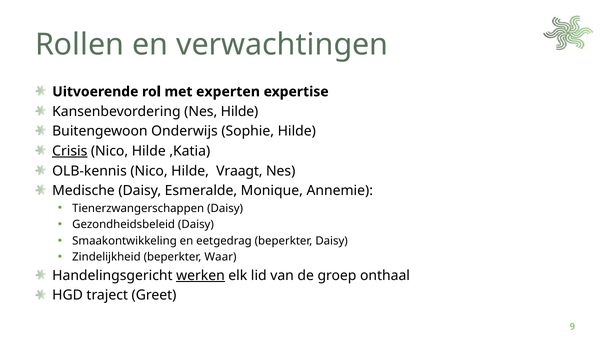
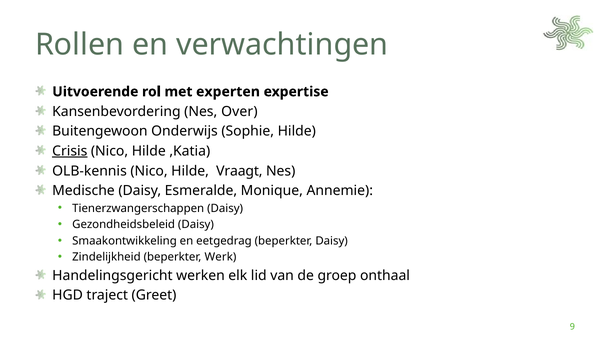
Nes Hilde: Hilde -> Over (239, 112)
Waar: Waar -> Werk (221, 257)
werken underline: present -> none (200, 276)
